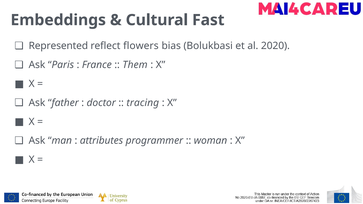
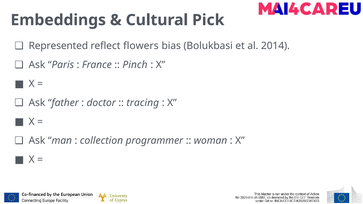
Fast: Fast -> Pick (208, 20)
2020: 2020 -> 2014 (275, 46)
Them: Them -> Pinch (135, 65)
attributes: attributes -> collection (101, 141)
